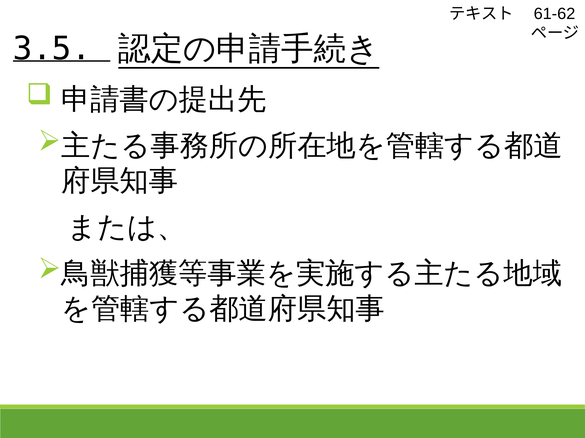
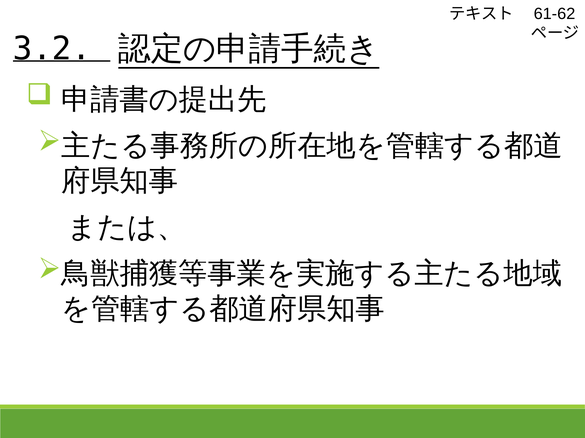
3.5: 3.5 -> 3.2 (52, 49)
